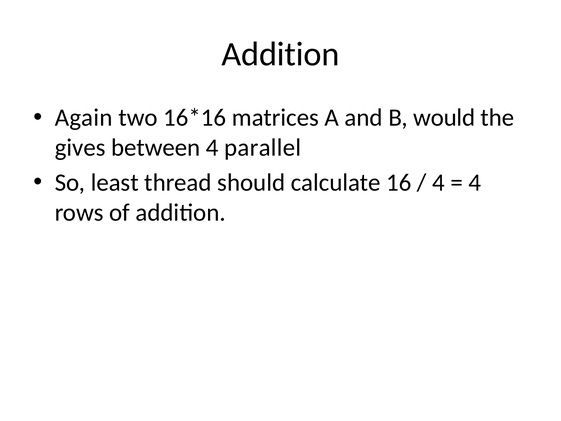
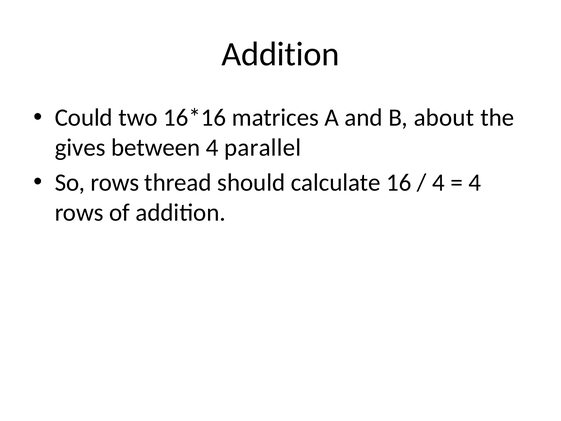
Again: Again -> Could (84, 118)
would: would -> about (444, 118)
So least: least -> rows (115, 183)
